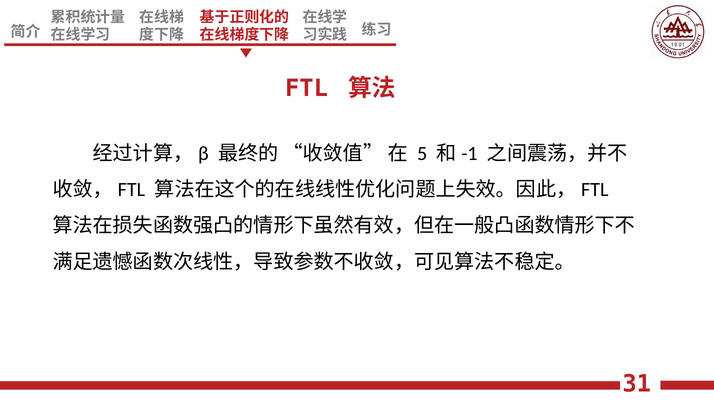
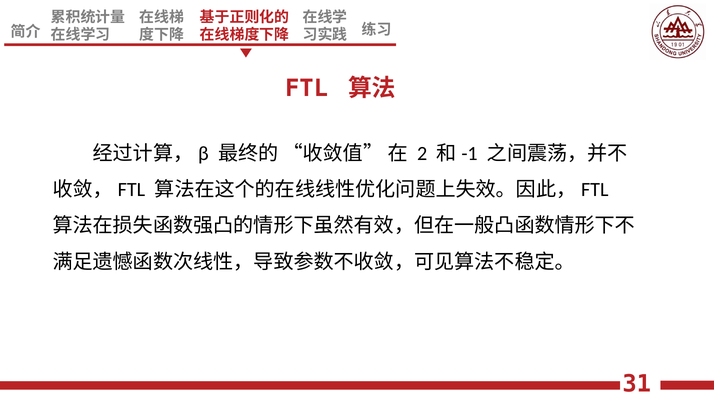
5: 5 -> 2 (422, 153)
